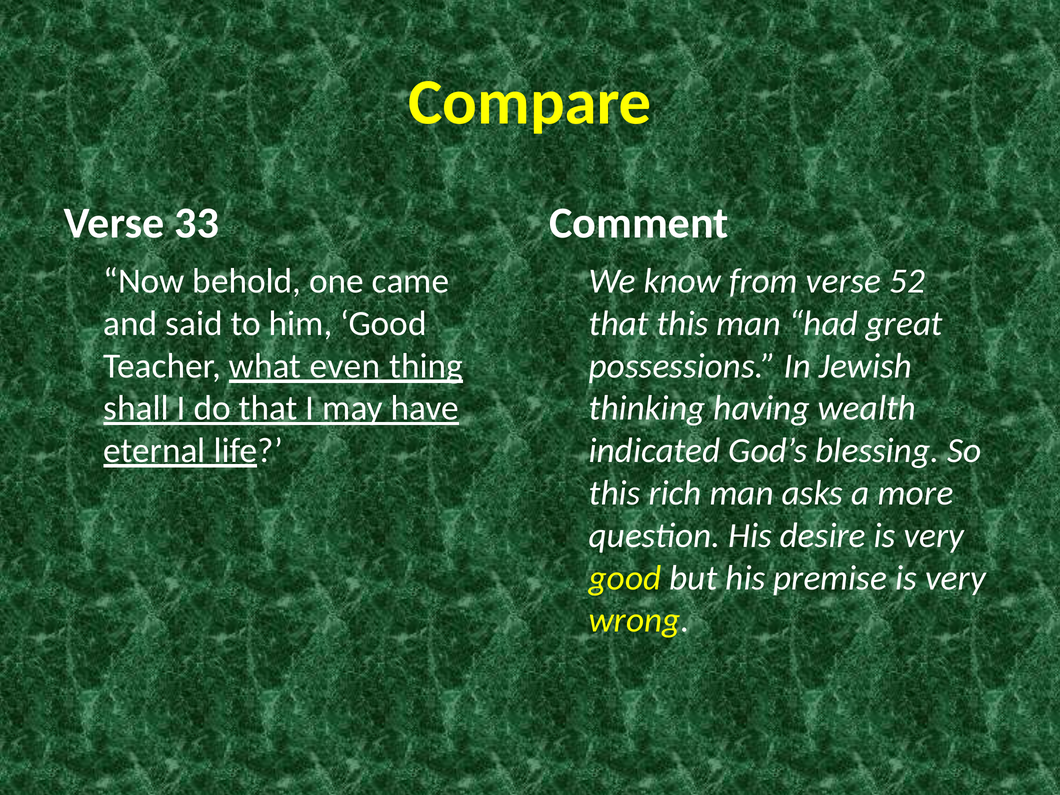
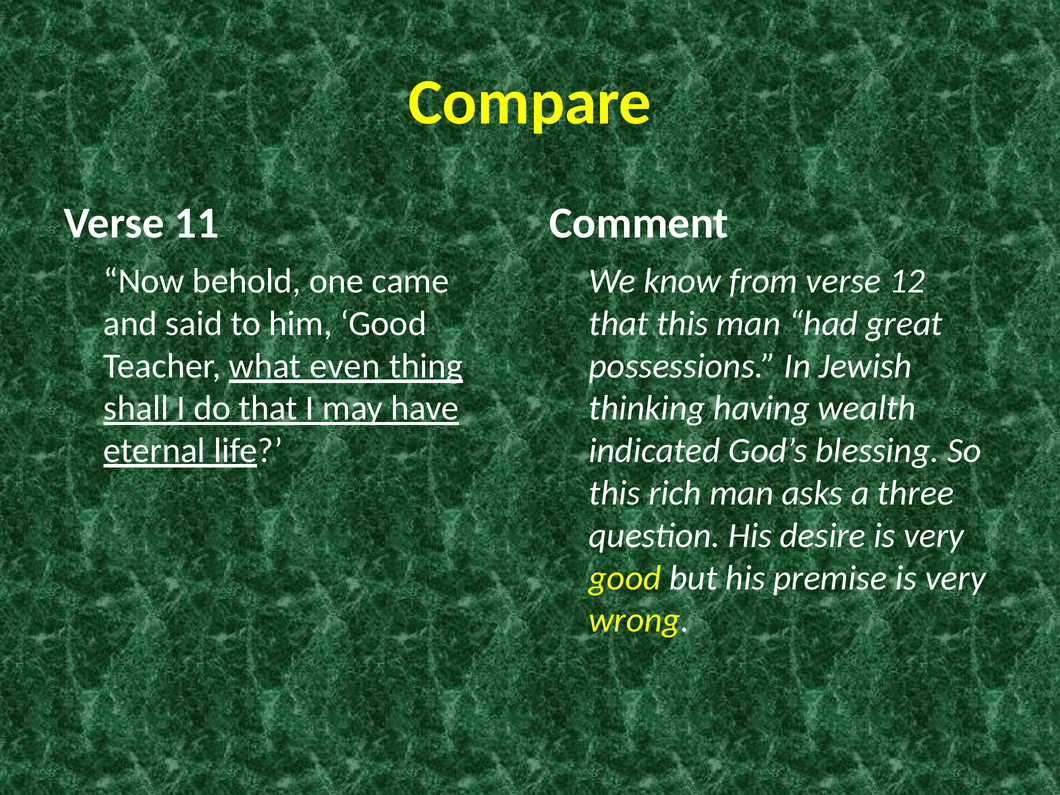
33: 33 -> 11 (197, 223)
52: 52 -> 12 (907, 281)
more: more -> three (916, 493)
